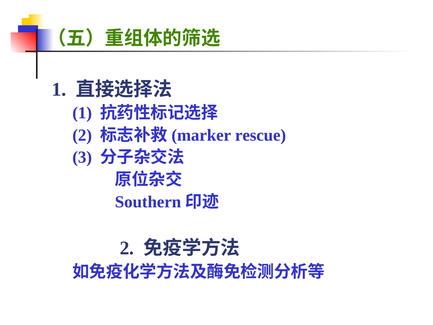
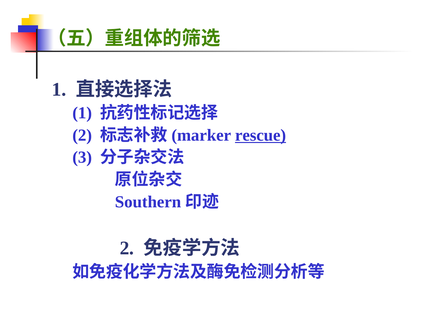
rescue underline: none -> present (261, 135)
